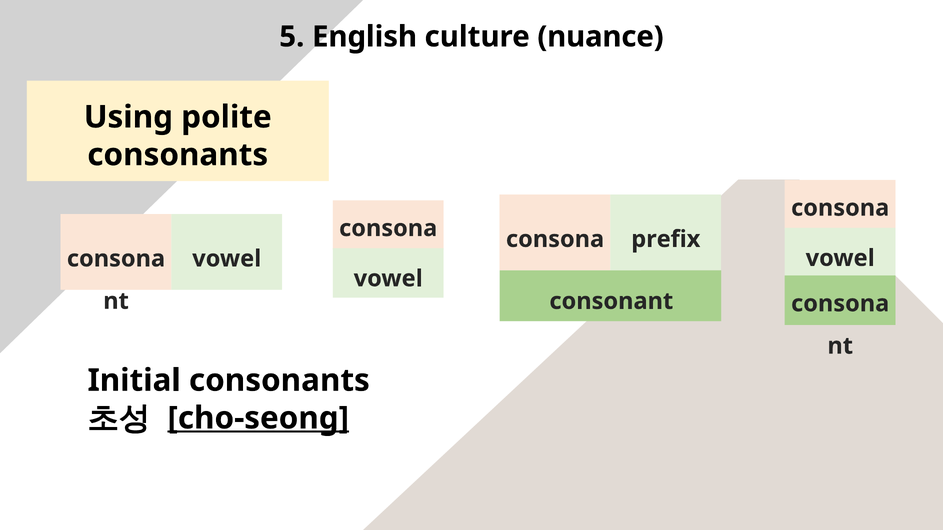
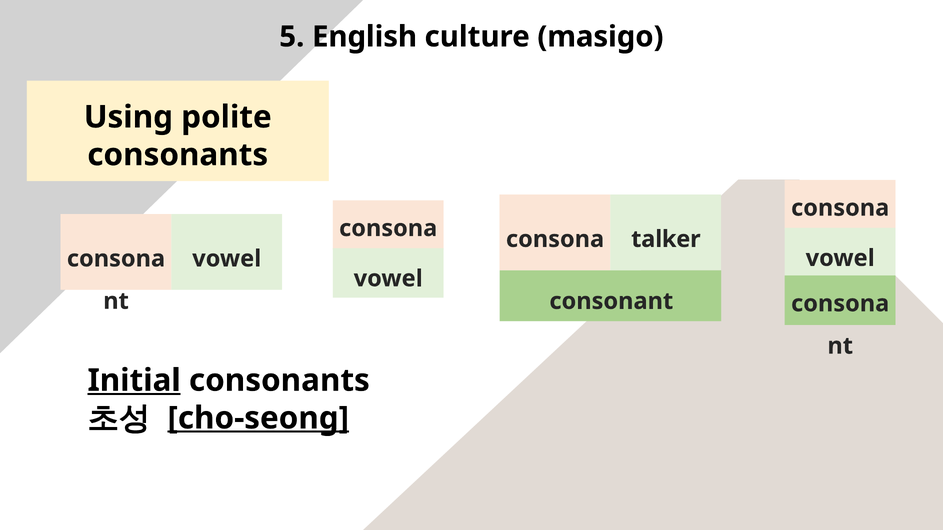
nuance: nuance -> masigo (600, 37)
prefix: prefix -> talker (666, 239)
Initial underline: none -> present (134, 381)
